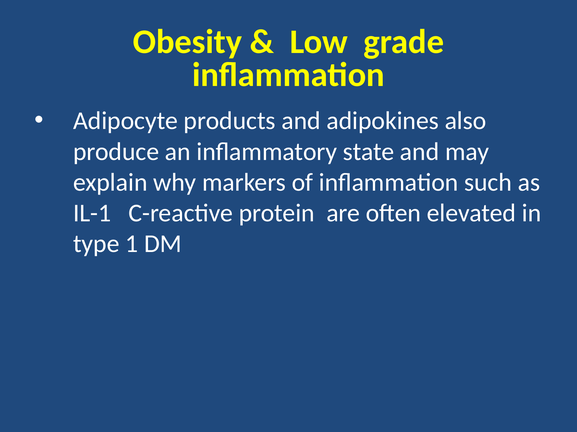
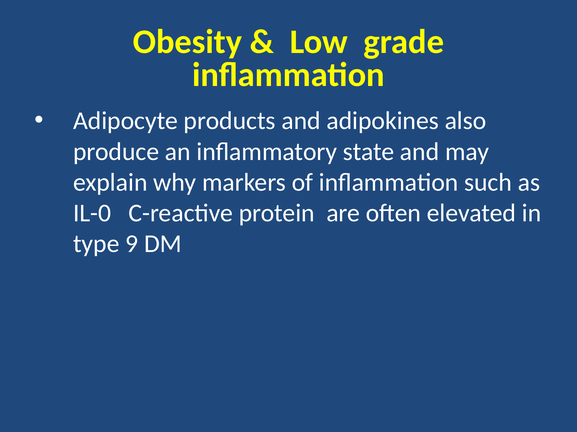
IL-1: IL-1 -> IL-0 (92, 213)
1: 1 -> 9 (132, 244)
